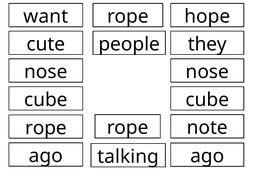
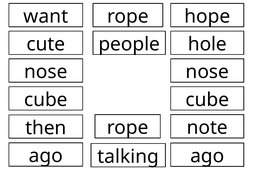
they: they -> hole (207, 44)
rope: rope -> then (46, 128)
